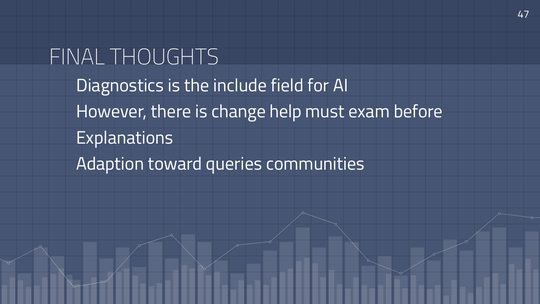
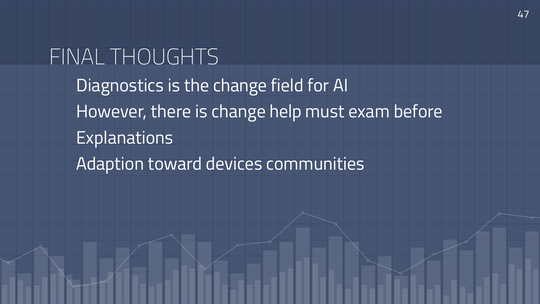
the include: include -> change (240, 86)
queries: queries -> devices (234, 164)
